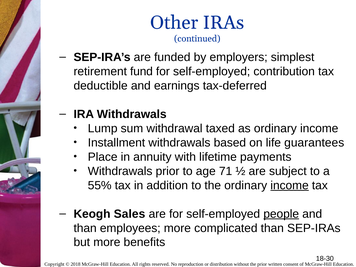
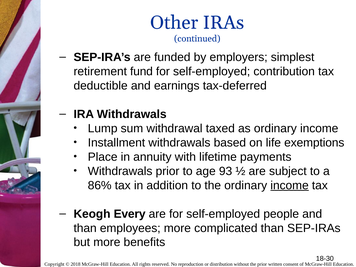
guarantees: guarantees -> exemptions (314, 143)
71: 71 -> 93 (226, 171)
55%: 55% -> 86% (100, 185)
Sales: Sales -> Every (130, 214)
people underline: present -> none (281, 214)
